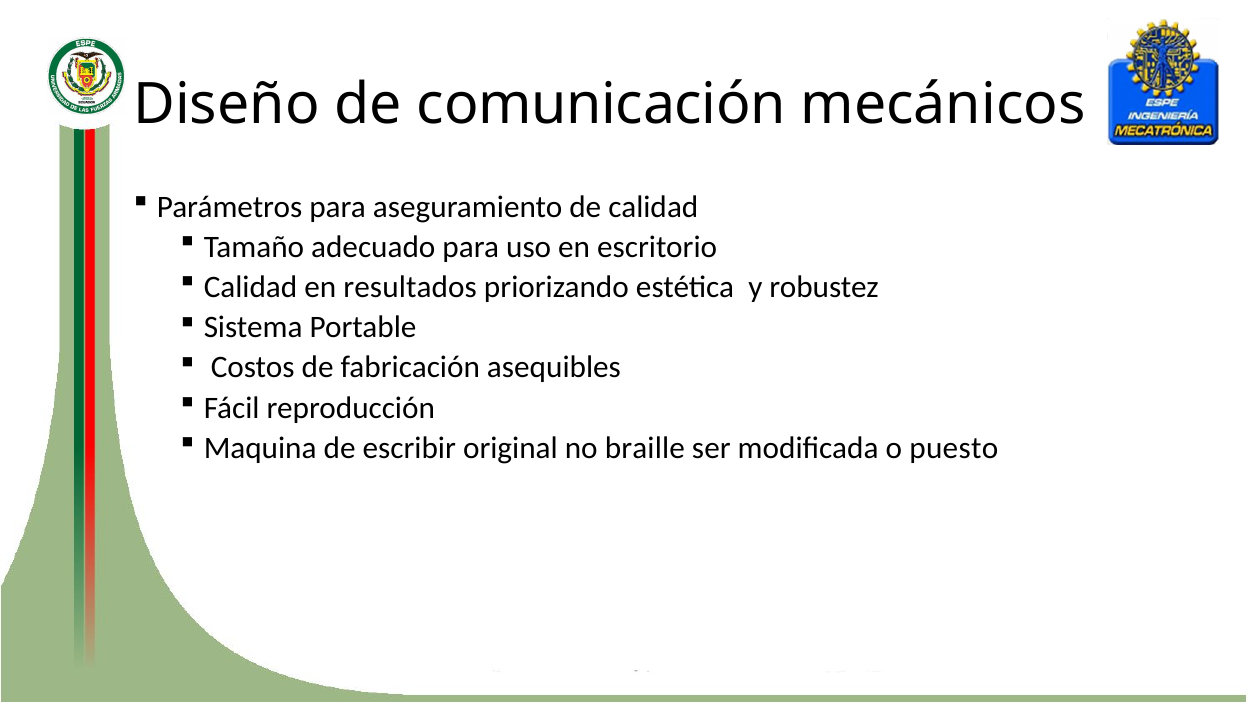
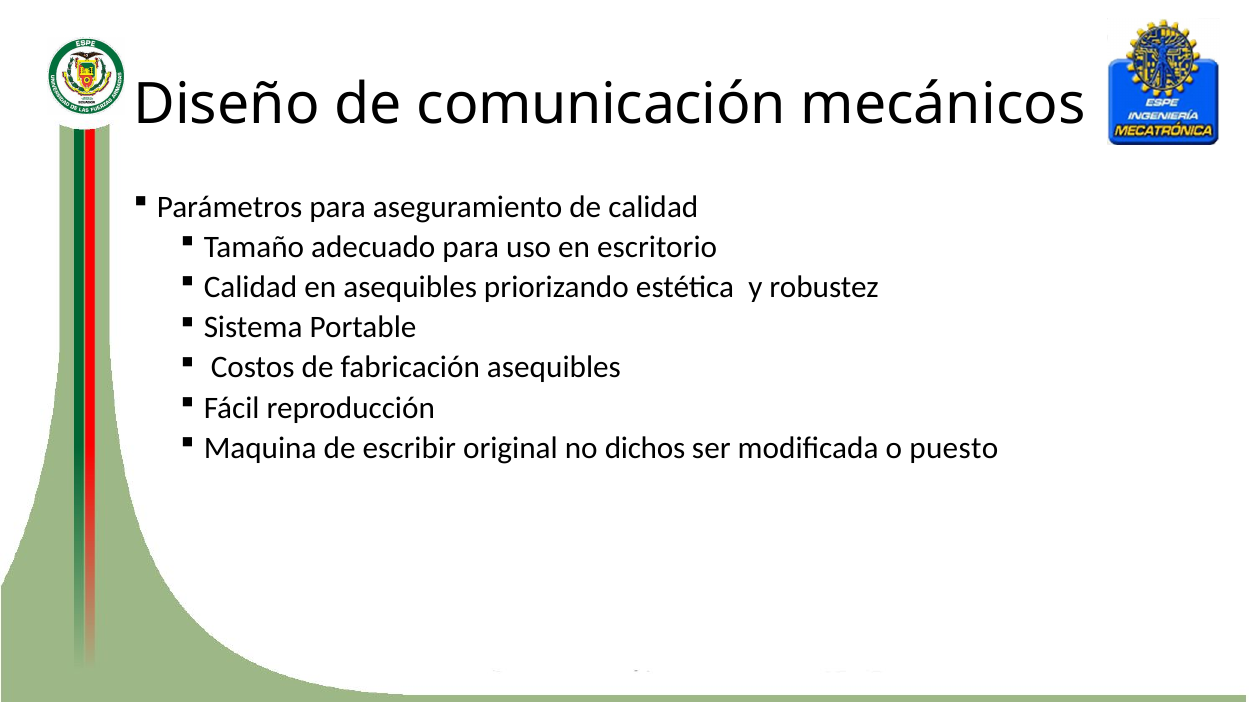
en resultados: resultados -> asequibles (410, 287)
braille: braille -> dichos (645, 448)
